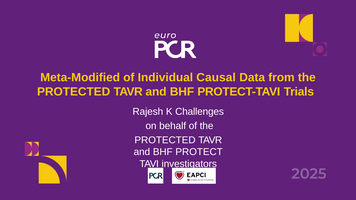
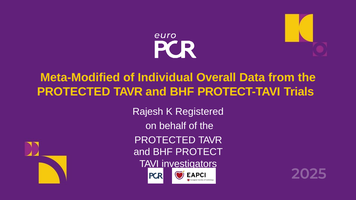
Causal: Causal -> Overall (216, 78)
Challenges: Challenges -> Registered (199, 112)
